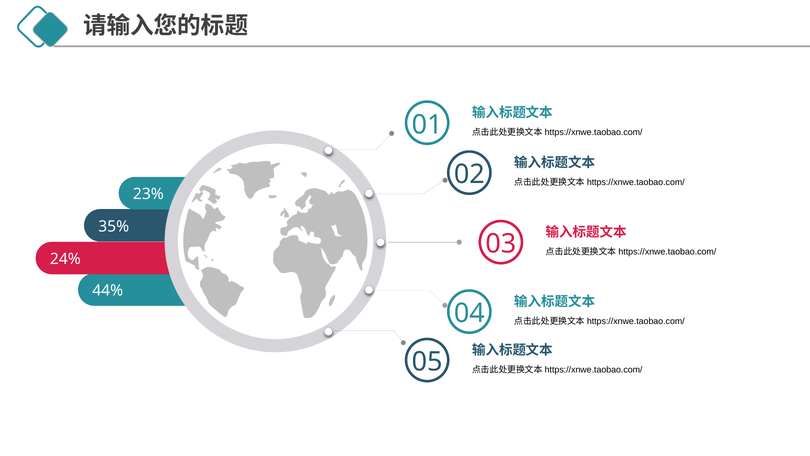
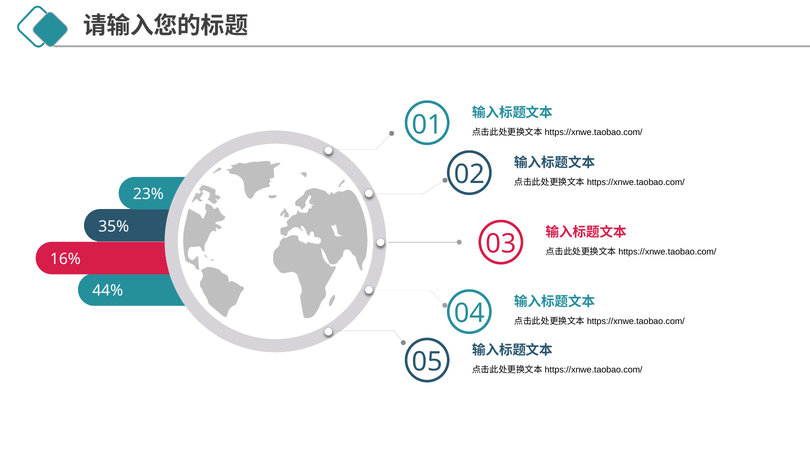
24%: 24% -> 16% (65, 259)
